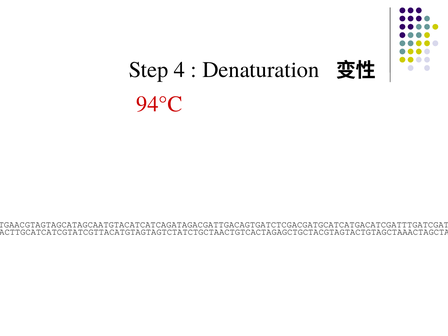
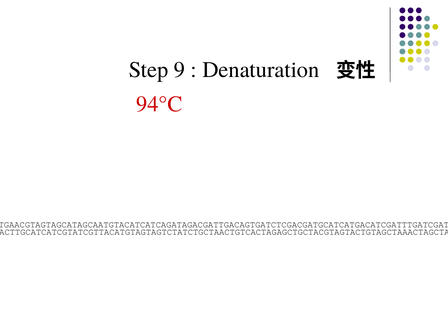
4: 4 -> 9 (179, 70)
